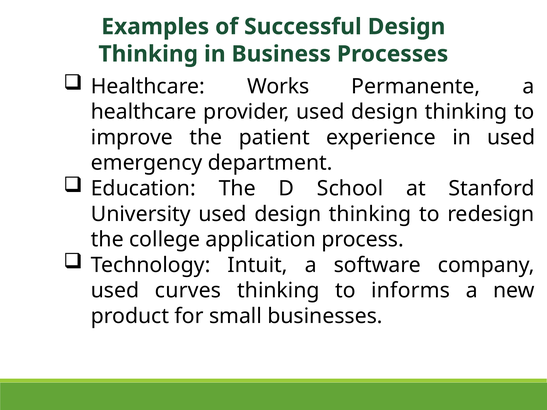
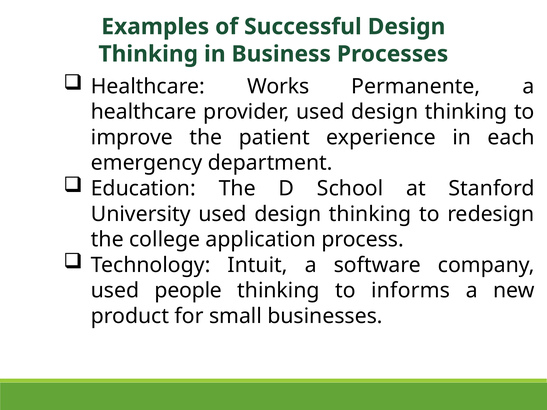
in used: used -> each (511, 138)
curves: curves -> people (188, 291)
